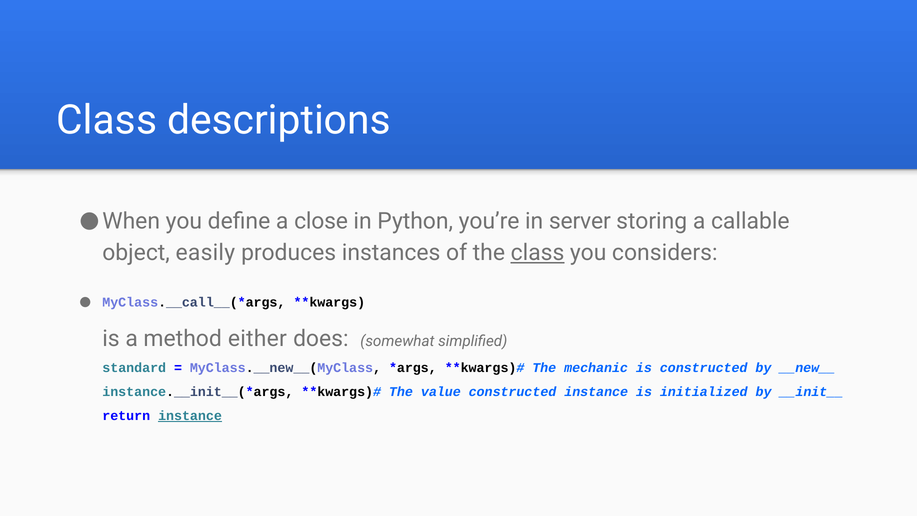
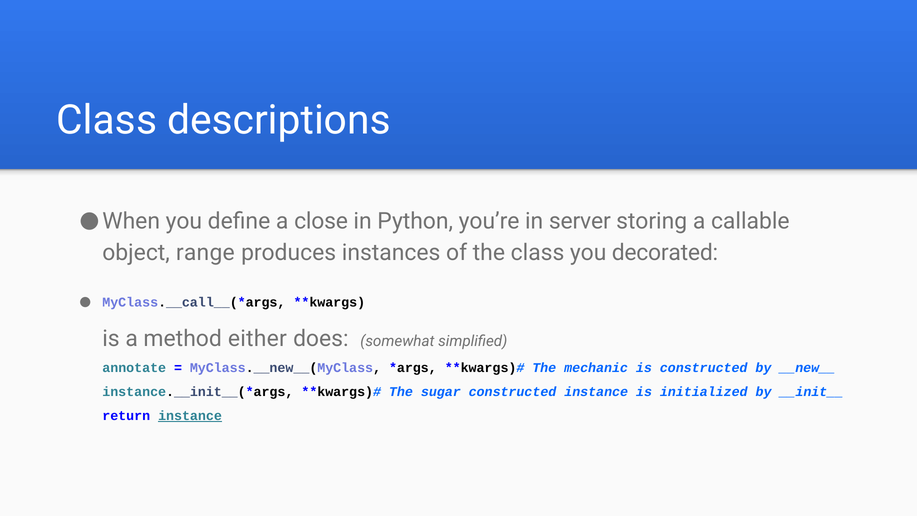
easily: easily -> range (205, 253)
class underline: present -> none (538, 253)
considers: considers -> decorated (665, 253)
standard: standard -> annotate (134, 368)
value: value -> sugar (441, 392)
